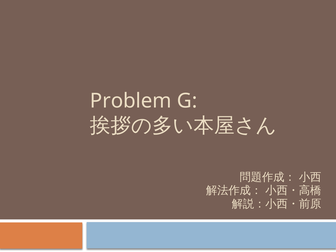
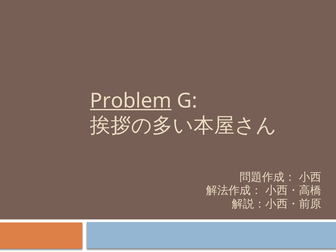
Problem underline: none -> present (131, 101)
